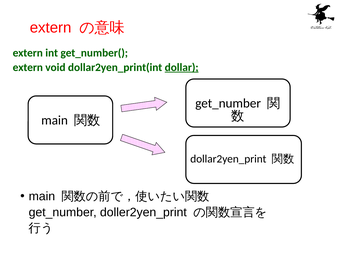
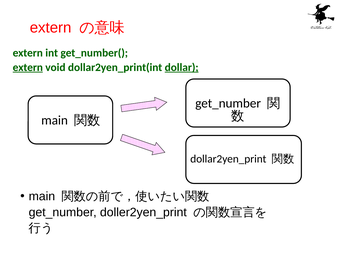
extern underline: none -> present (28, 67)
